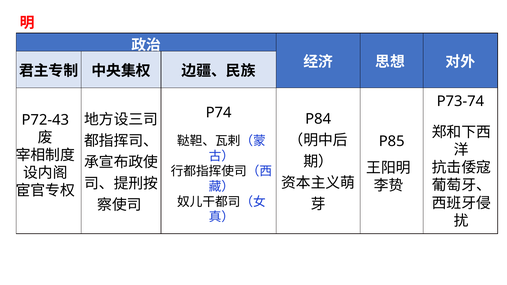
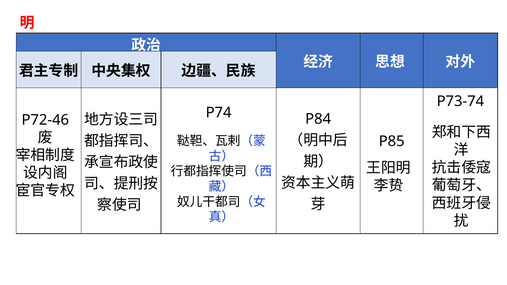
P72-43: P72-43 -> P72-46 (45, 120)
